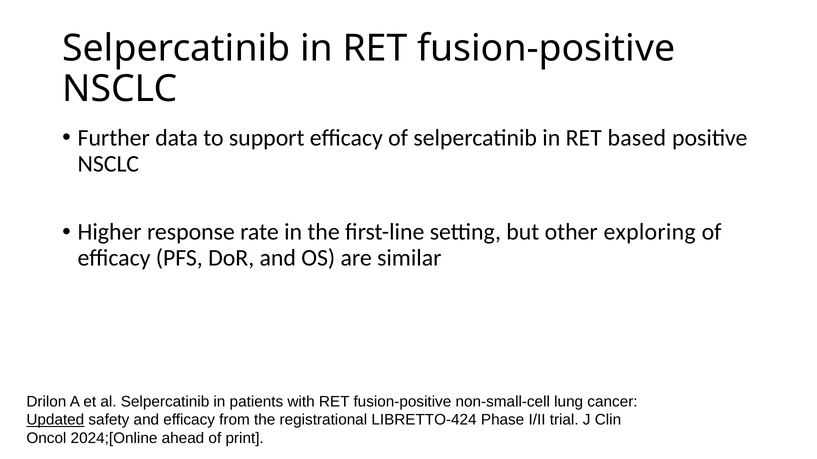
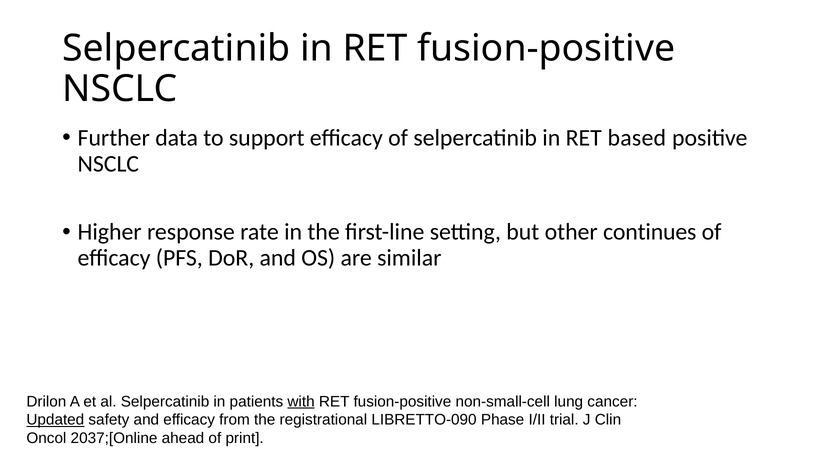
exploring: exploring -> continues (650, 232)
with underline: none -> present (301, 402)
LIBRETTO-424: LIBRETTO-424 -> LIBRETTO-090 (424, 420)
2024;[Online: 2024;[Online -> 2037;[Online (114, 439)
